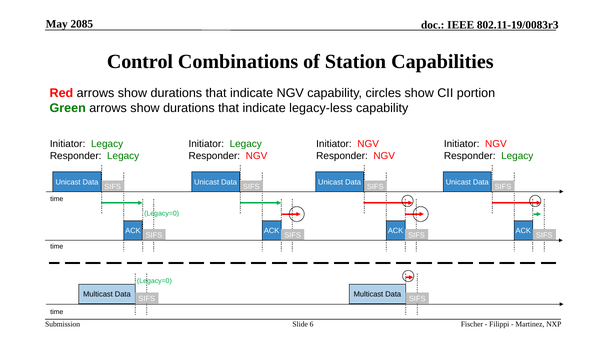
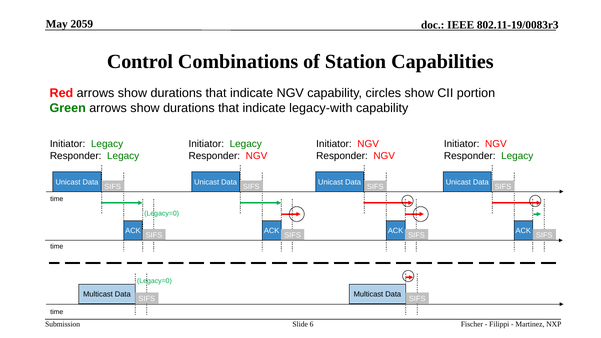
2085: 2085 -> 2059 (82, 24)
legacy-less: legacy-less -> legacy-with (321, 108)
